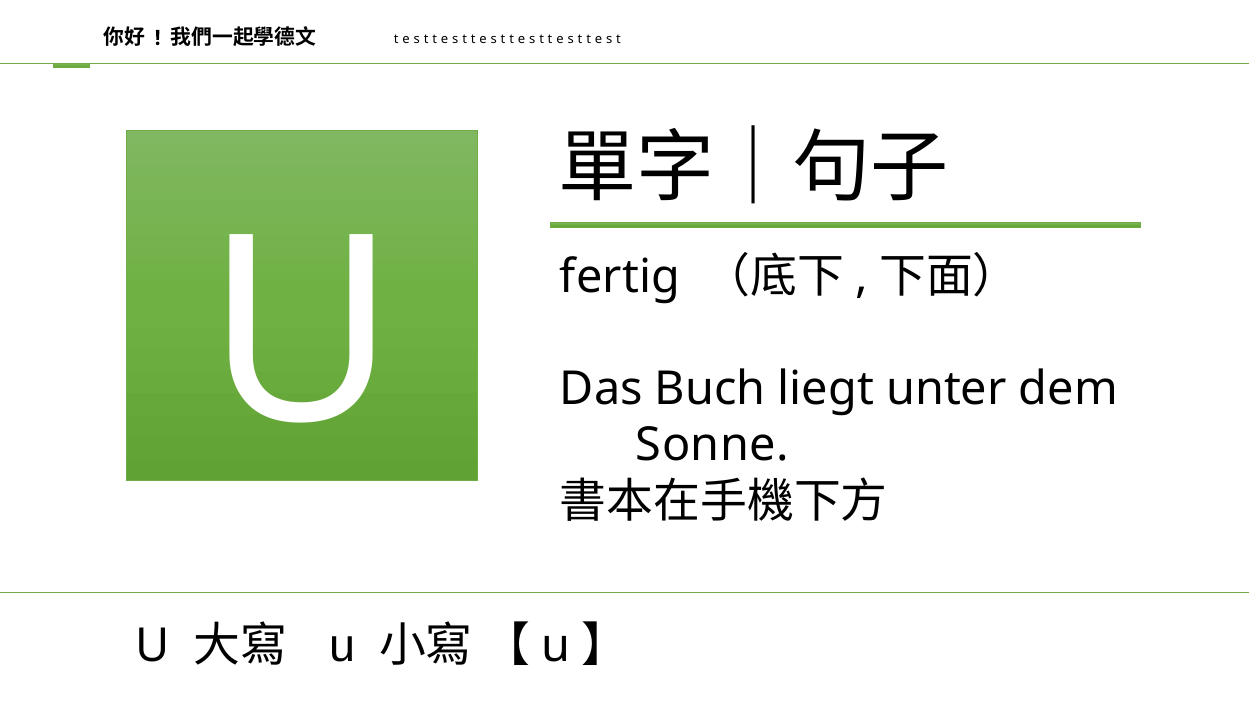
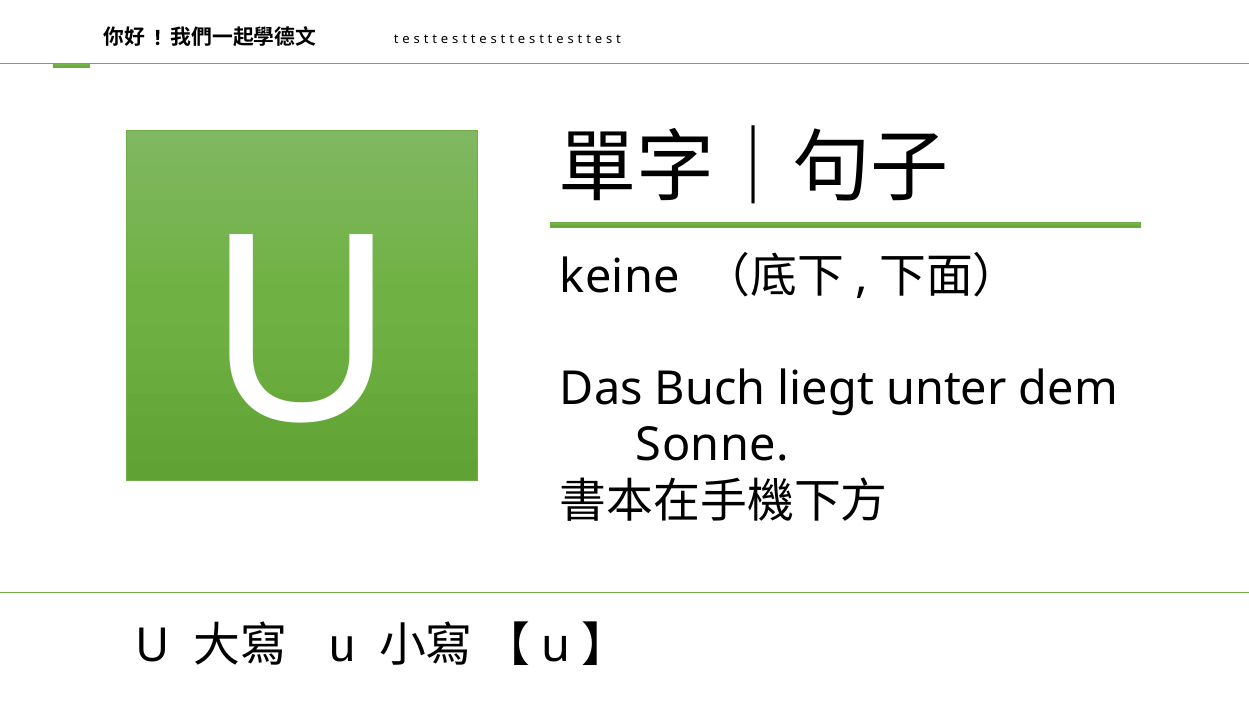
fertig: fertig -> keine (620, 277)
